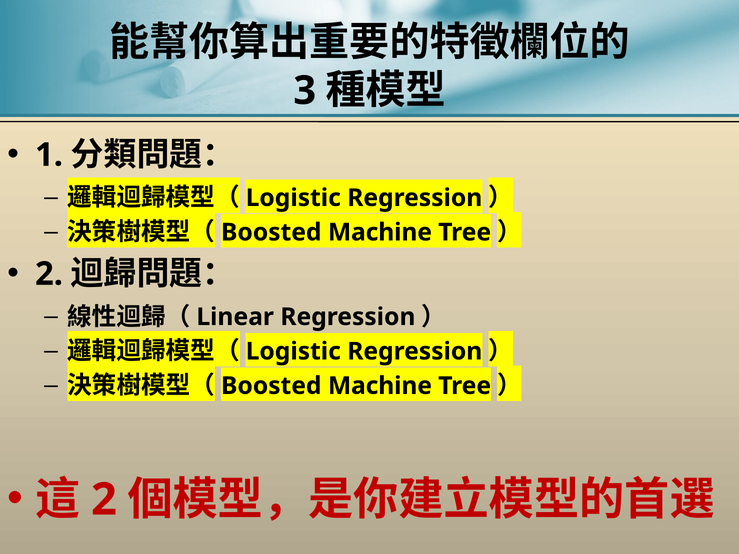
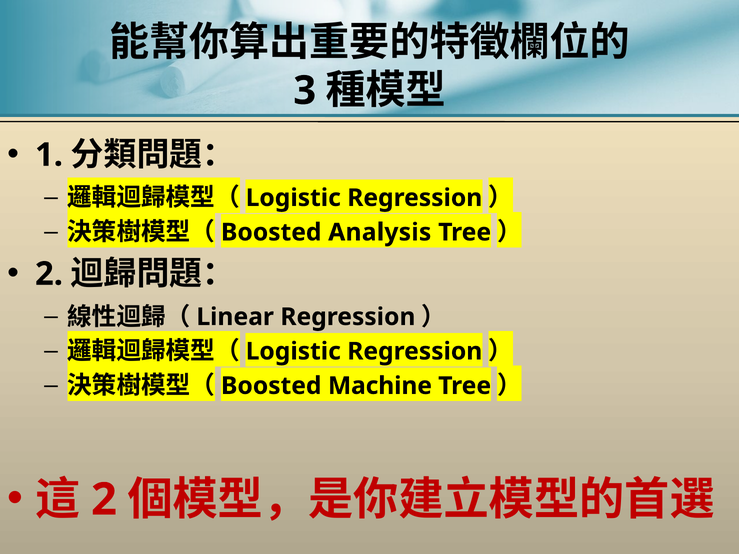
Machine: Machine -> Analysis (380, 232)
